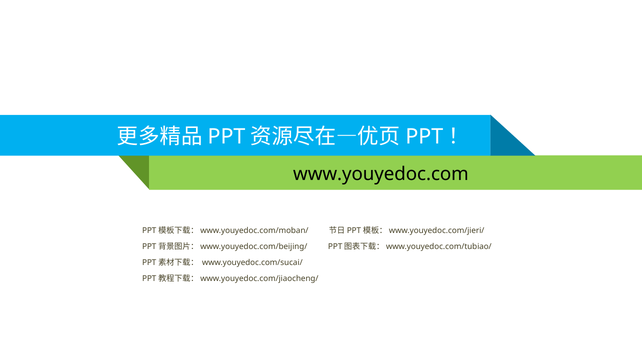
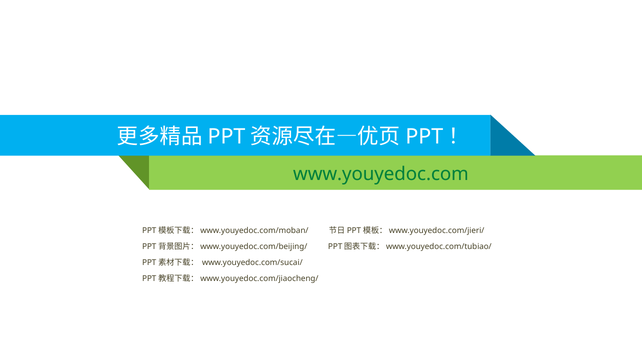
www.youyedoc.com colour: black -> green (381, 174)
